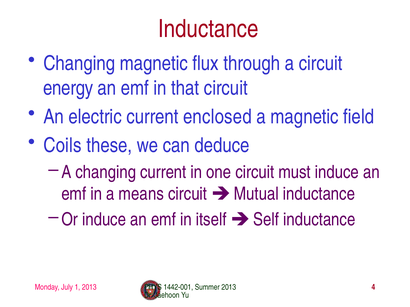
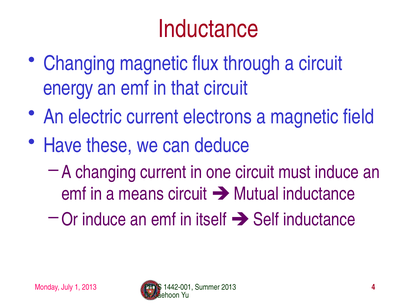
enclosed: enclosed -> electrons (217, 117)
Coils: Coils -> Have (63, 146)
